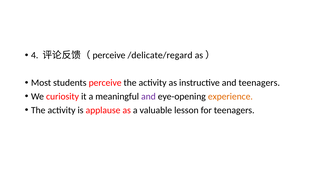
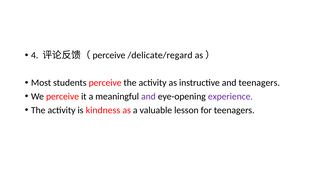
We curiosity: curiosity -> perceive (63, 96)
experience colour: orange -> purple (230, 96)
applause: applause -> kindness (103, 110)
